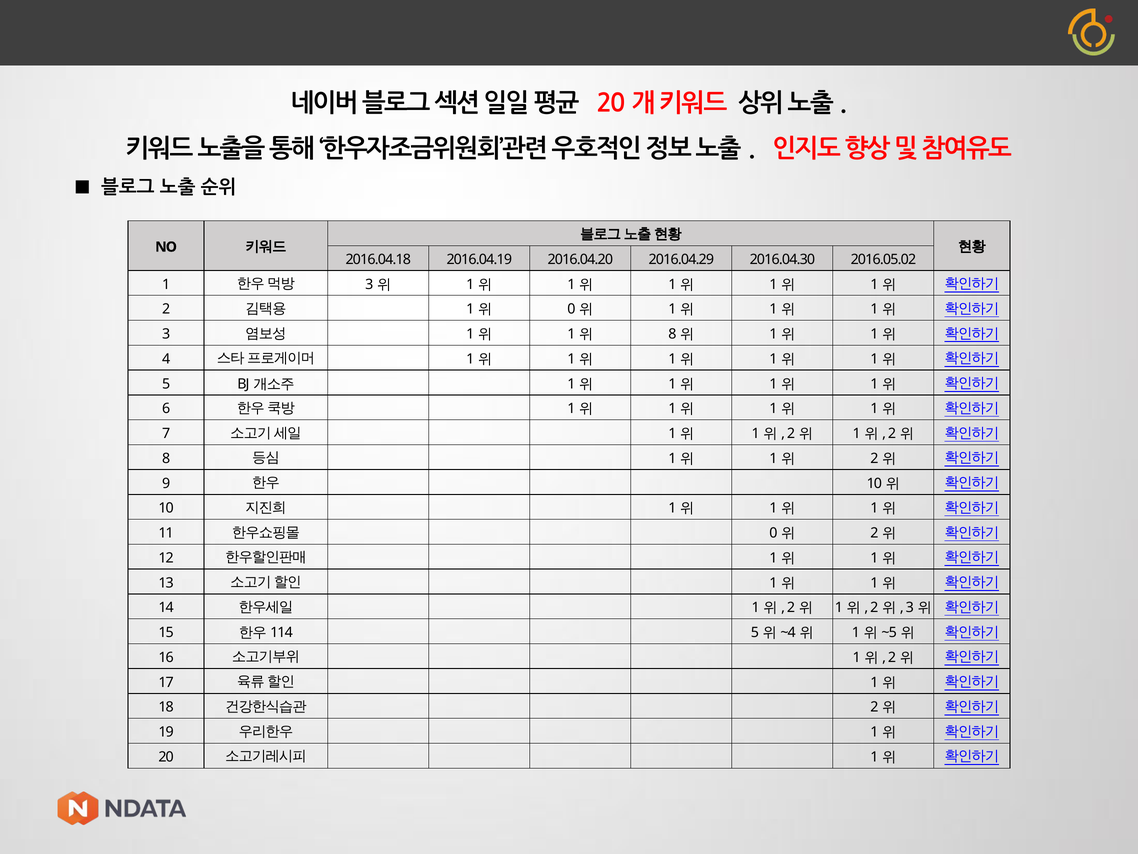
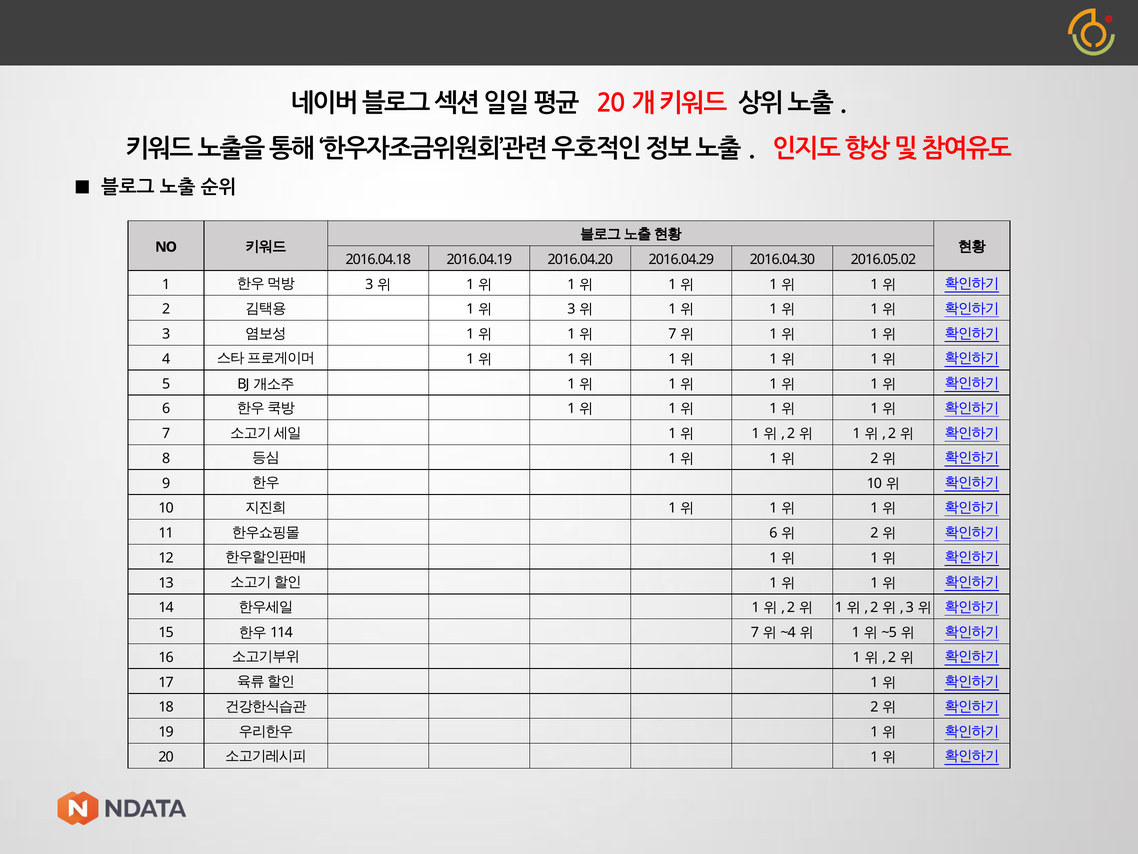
0: 0 -> 3 (571, 309)
8: 8 -> 7 (672, 334)
0: 0 -> 6 (773, 533)
5: 5 -> 7 (755, 632)
